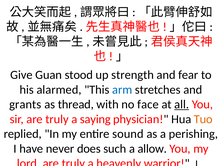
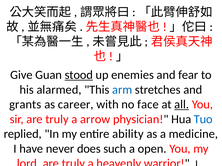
stood underline: none -> present (79, 75)
strength: strength -> enemies (133, 75)
thread: thread -> career (76, 105)
saying: saying -> arrow (95, 119)
Tuo colour: orange -> blue (203, 119)
sound: sound -> ability (128, 134)
perishing: perishing -> medicine (193, 134)
allow: allow -> open (152, 149)
